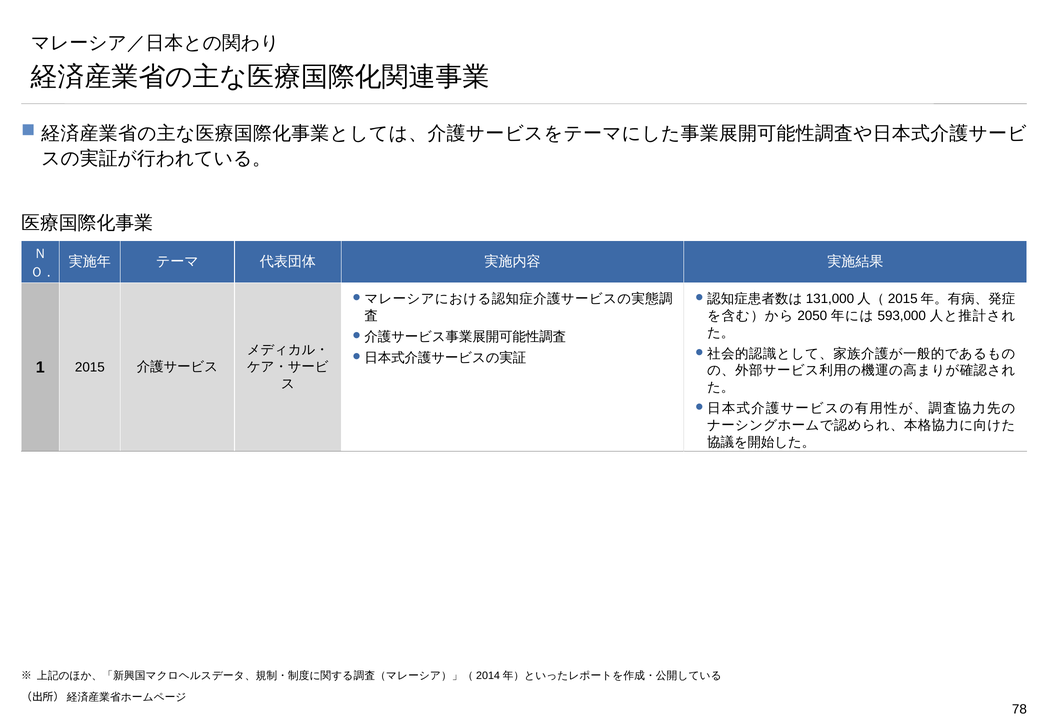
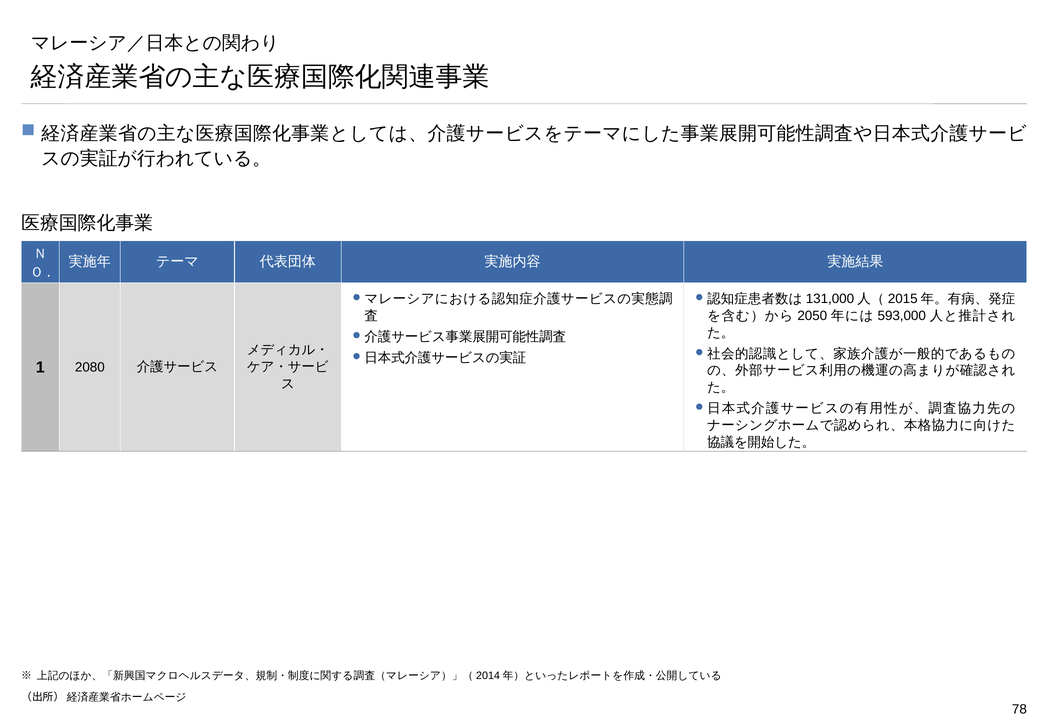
2015: 2015 -> 2080 (90, 367)
